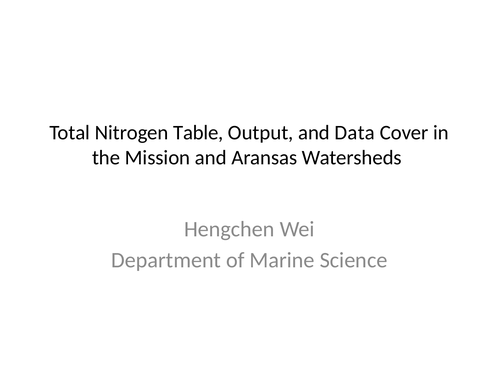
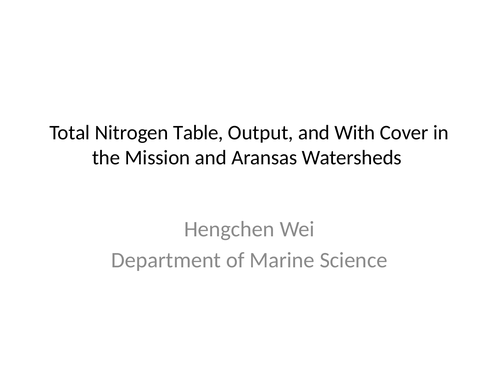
Data: Data -> With (355, 133)
